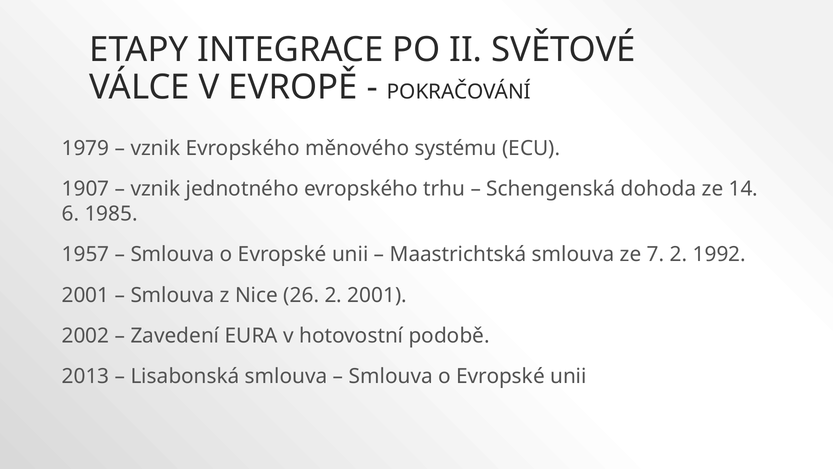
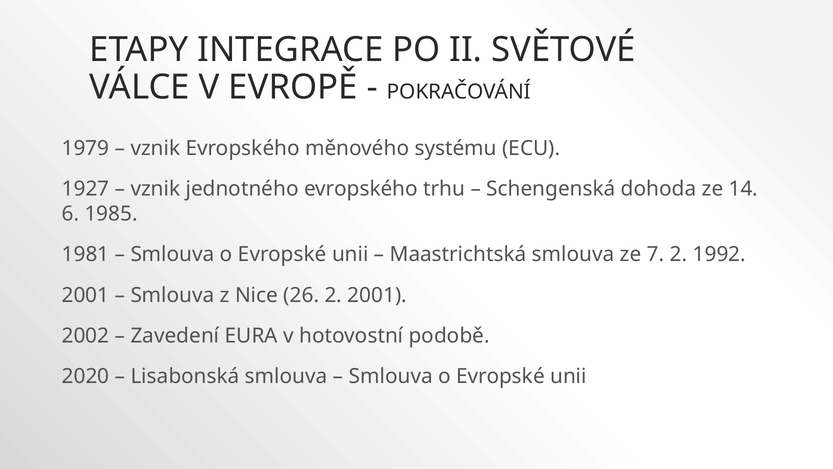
1907: 1907 -> 1927 (86, 189)
1957: 1957 -> 1981 (86, 254)
2013: 2013 -> 2020 (86, 376)
